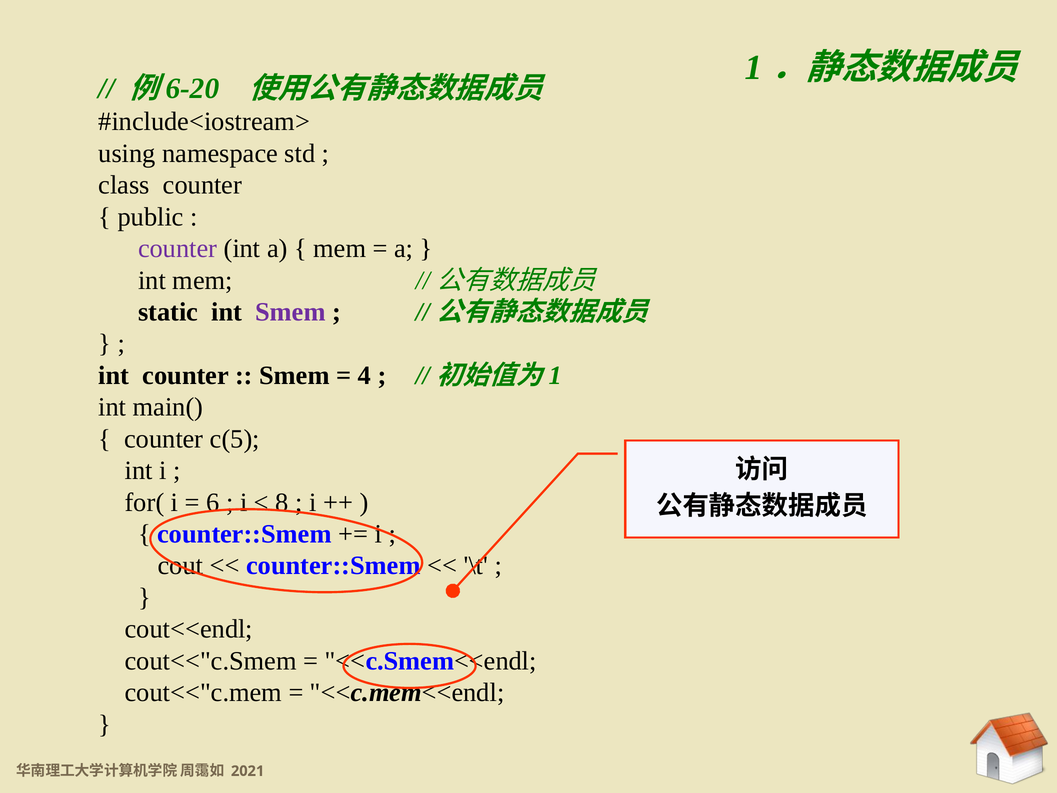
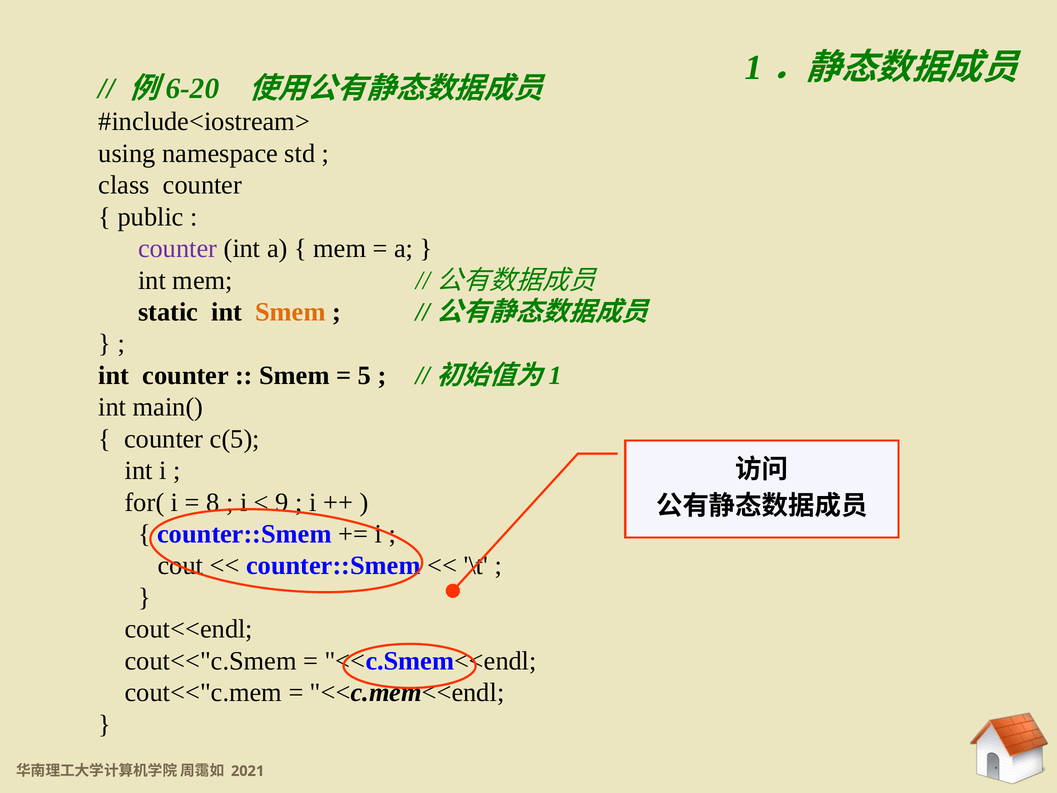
Smem colour: purple -> orange (290, 312)
4: 4 -> 5 (365, 375)
6: 6 -> 8 (213, 502)
8: 8 -> 9 (282, 502)
